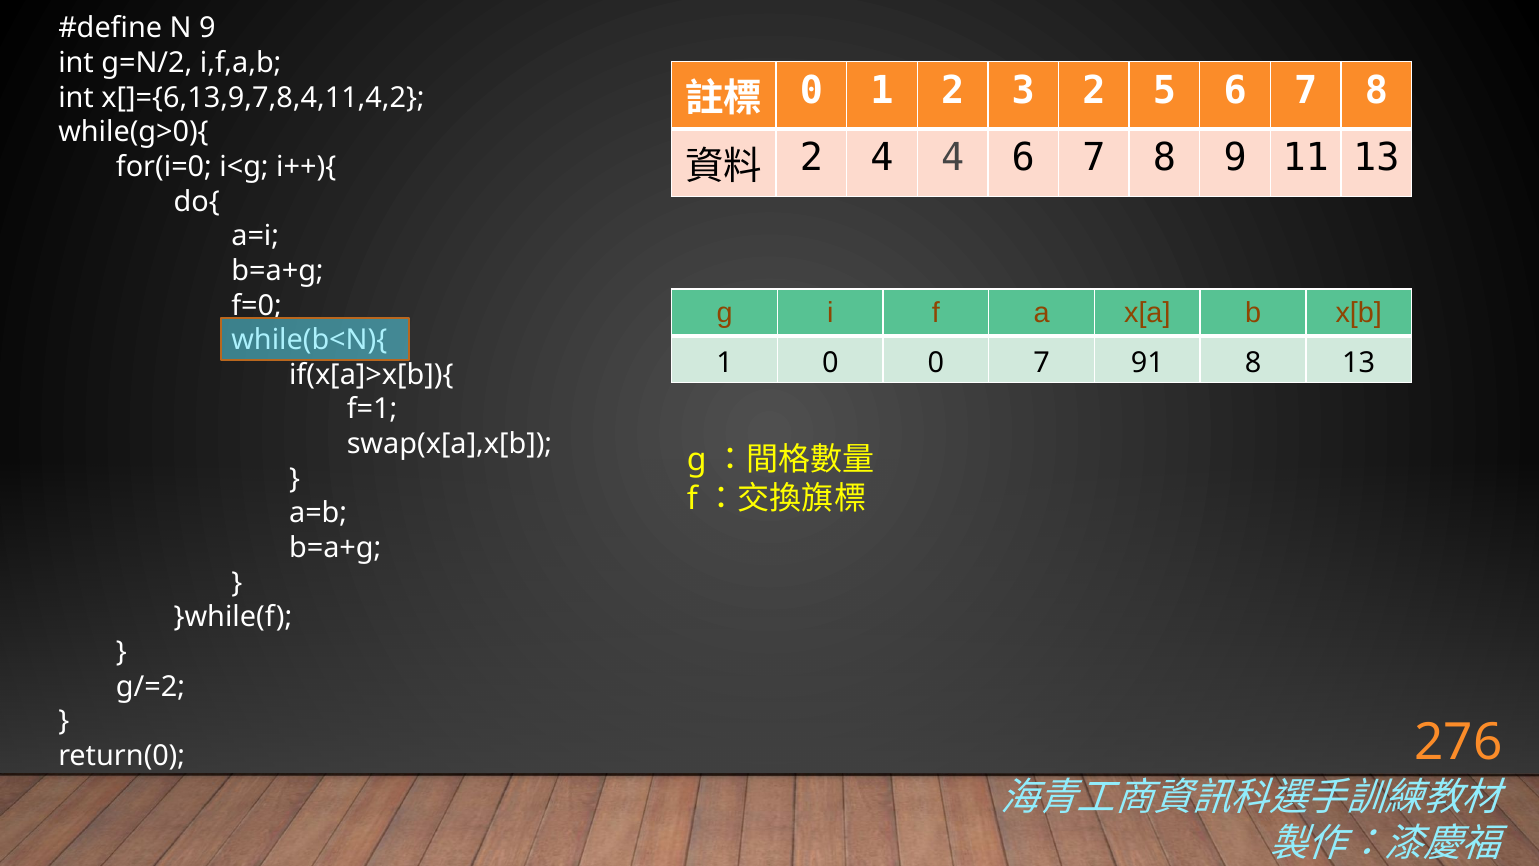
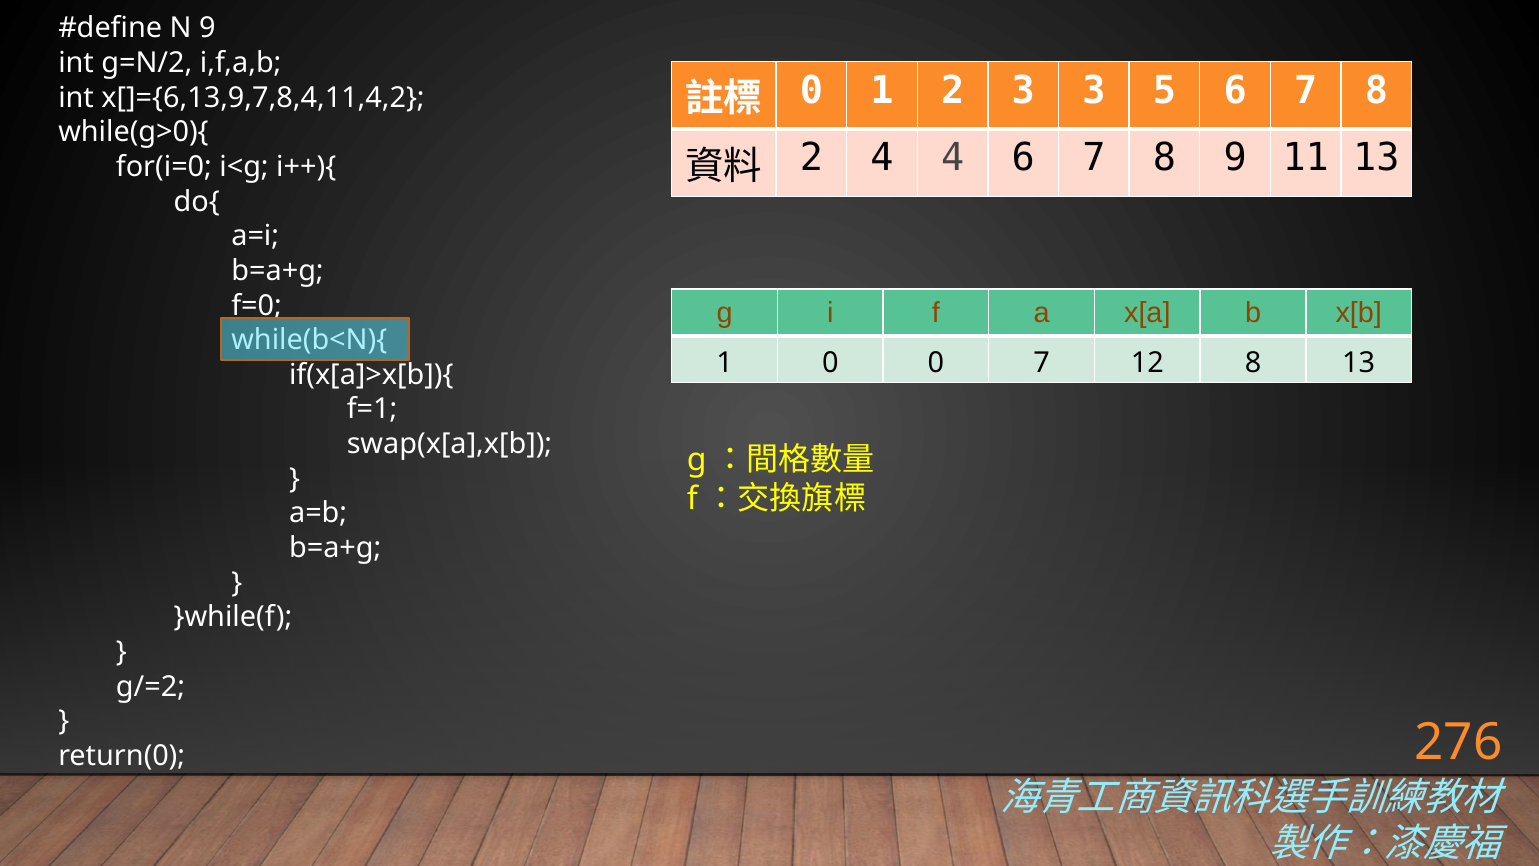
3 2: 2 -> 3 (1094, 90)
91: 91 -> 12 (1147, 363)
